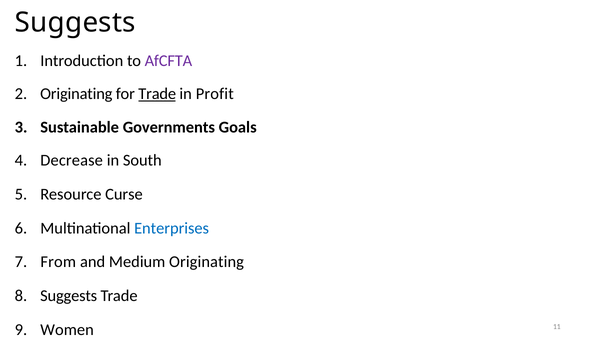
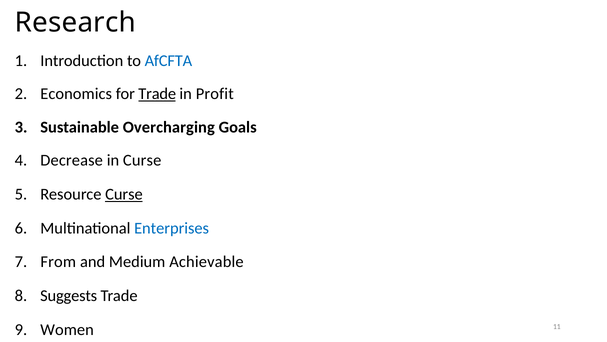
Suggests: Suggests -> Research (75, 22)
AfCFTA colour: purple -> blue (168, 61)
Originating: Originating -> Economics (76, 94)
Governments: Governments -> Overcharging (169, 127)
in South: South -> Curse (142, 160)
Curse underline: none -> present (124, 194)
Medium Originating: Originating -> Achievable (206, 261)
